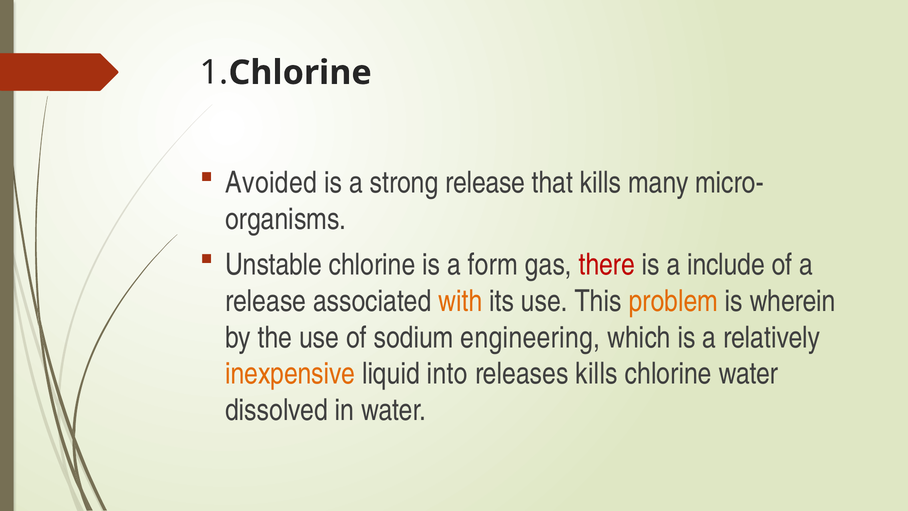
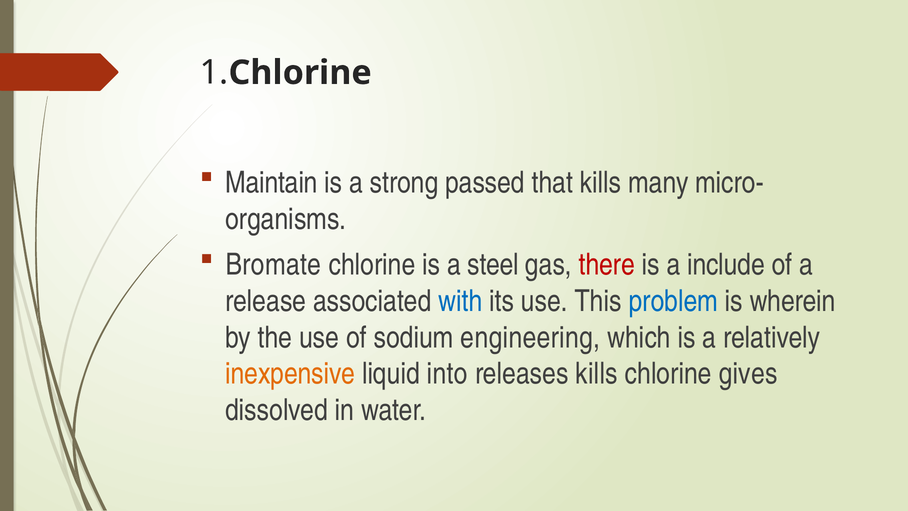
Avoided: Avoided -> Maintain (271, 183)
strong release: release -> passed (485, 183)
Unstable: Unstable -> Bromate (273, 265)
form: form -> steel (493, 265)
with colour: orange -> blue (460, 301)
problem colour: orange -> blue (673, 301)
chlorine water: water -> gives (748, 374)
